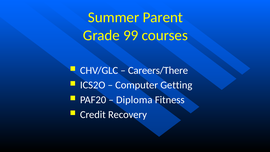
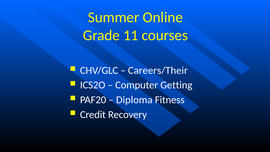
Parent: Parent -> Online (163, 17)
99: 99 -> 11 (131, 35)
Careers/There: Careers/There -> Careers/Their (158, 70)
